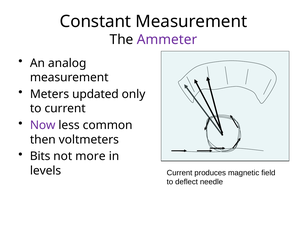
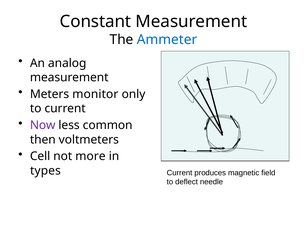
Ammeter colour: purple -> blue (167, 40)
updated: updated -> monitor (95, 94)
Bits: Bits -> Cell (40, 156)
levels: levels -> types (45, 171)
